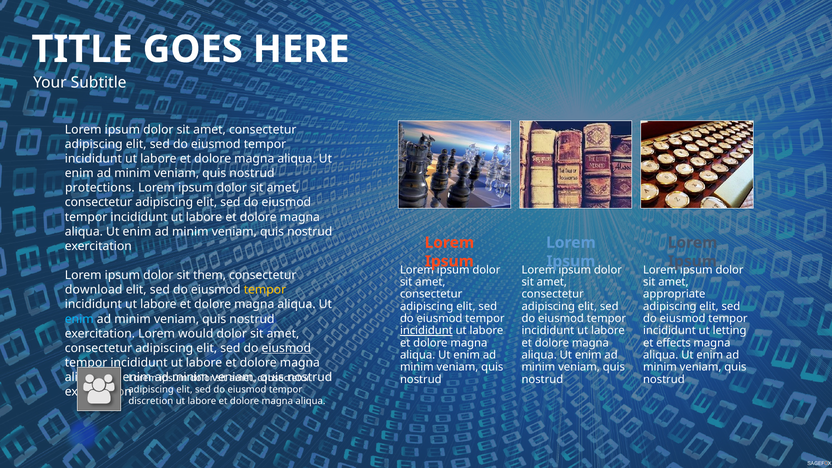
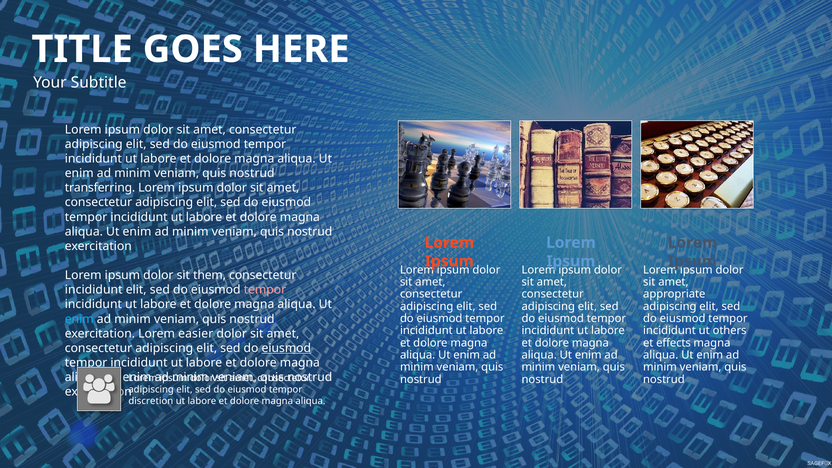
protections: protections -> transferring (100, 188)
download: download -> incididunt (94, 290)
tempor colour: yellow -> pink (265, 290)
incididunt underline: present -> none (426, 331)
letting: letting -> others (730, 331)
would: would -> easier (196, 334)
